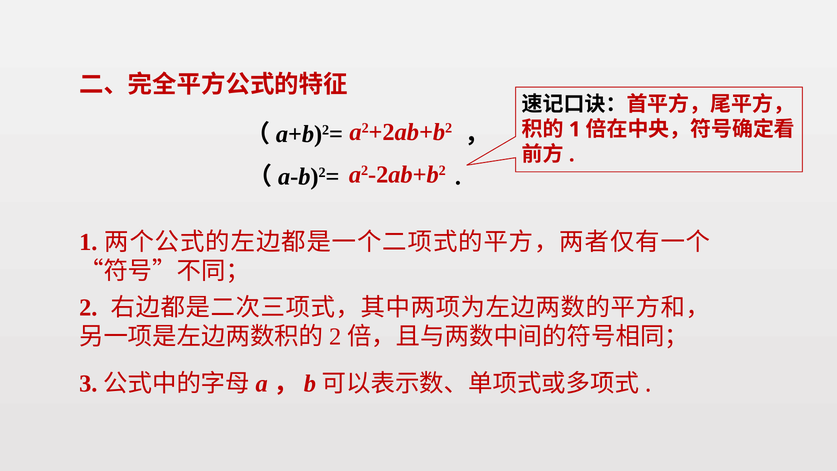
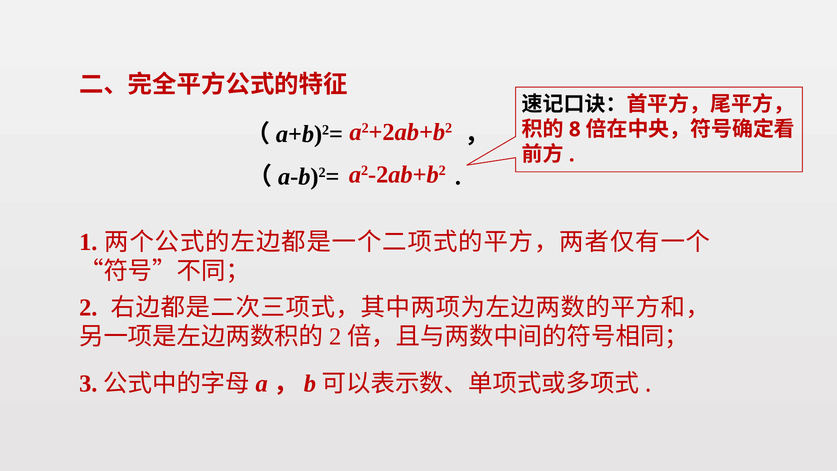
1: 1 -> 8 (575, 129)
